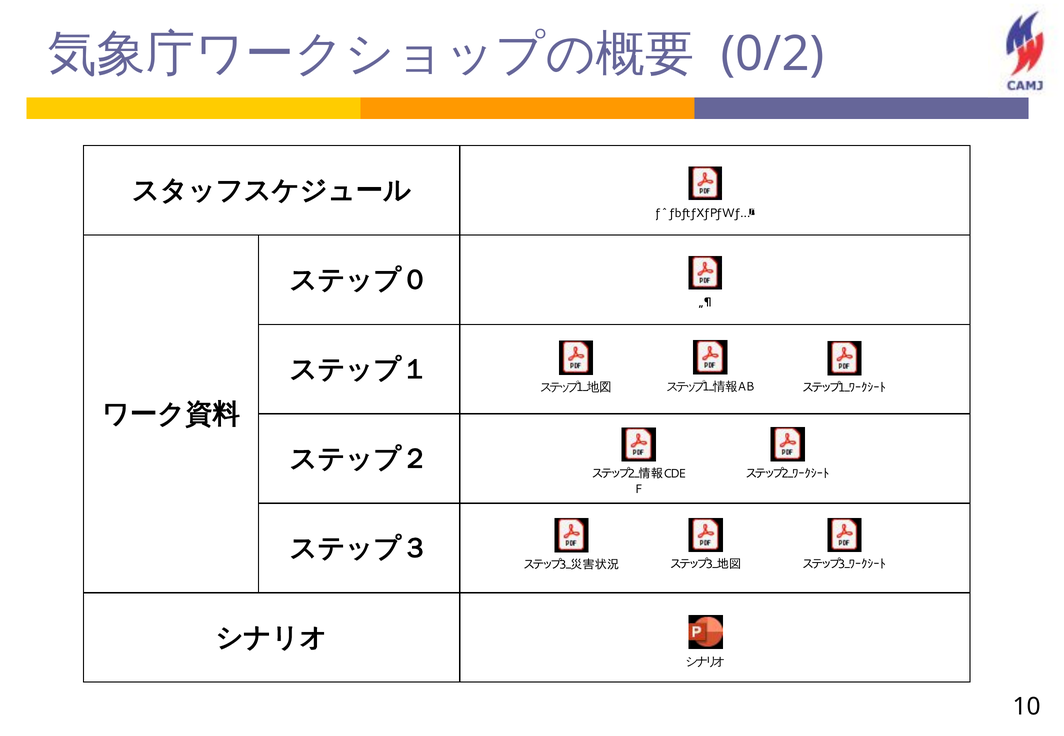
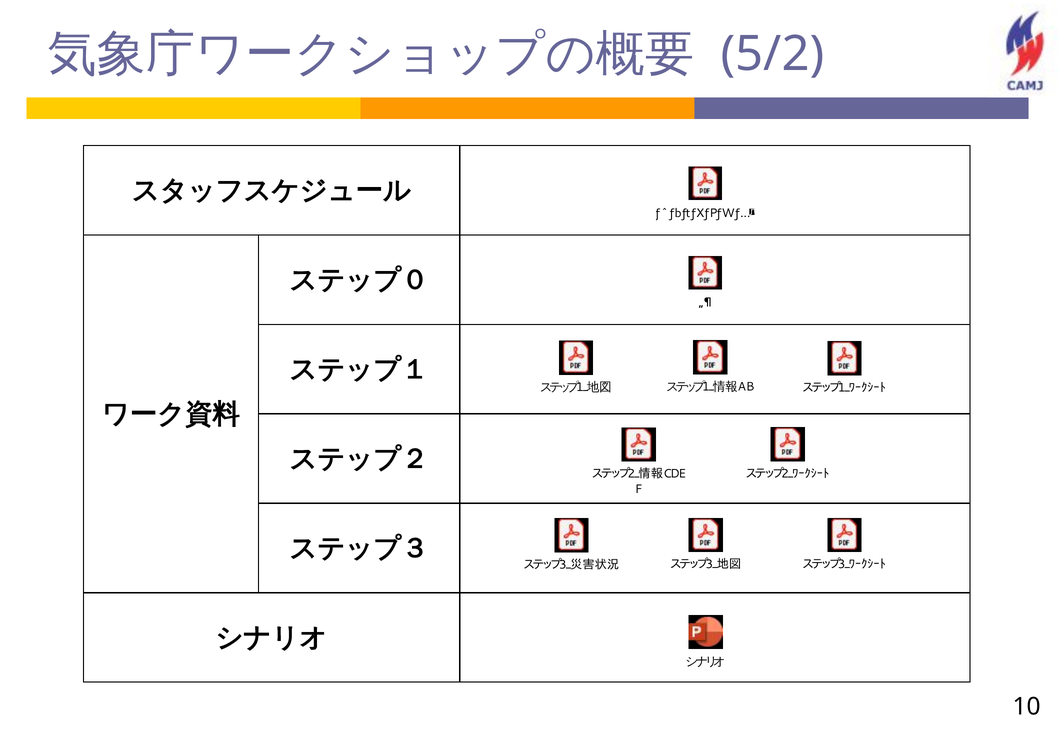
0/2: 0/2 -> 5/2 (773, 54)
